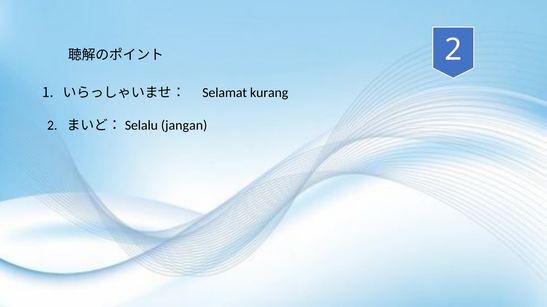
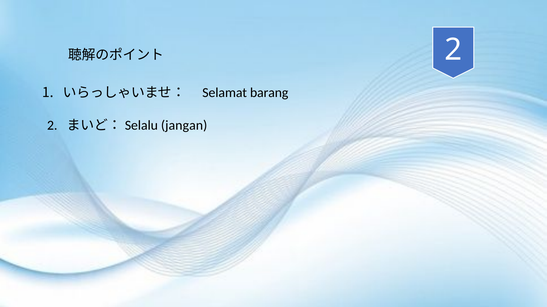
kurang: kurang -> barang (269, 93)
